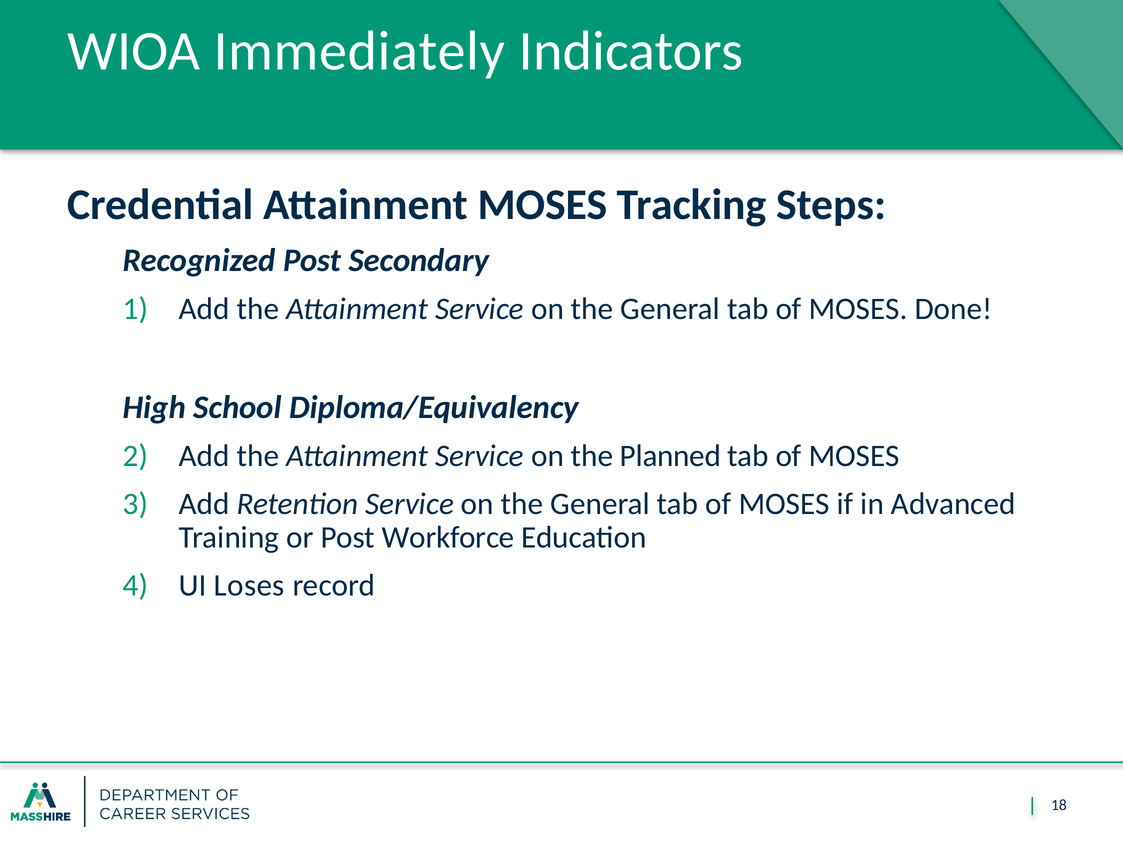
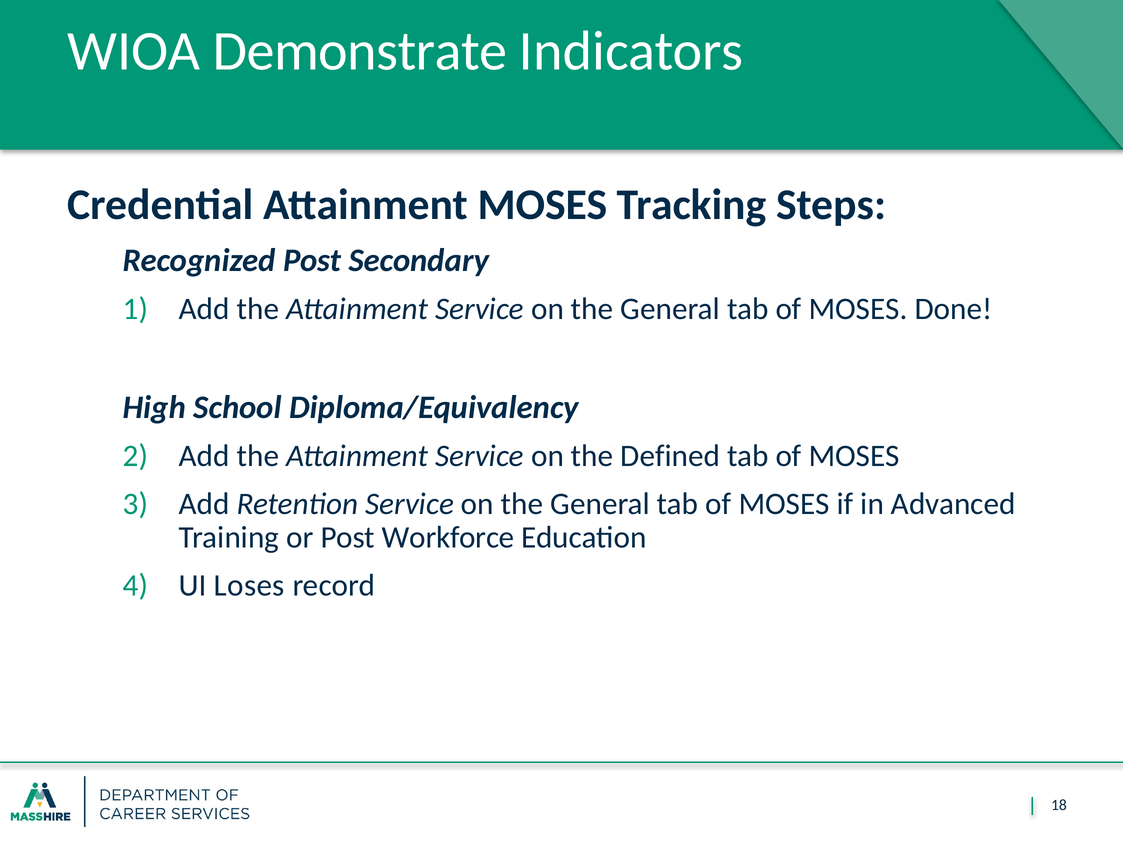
Immediately: Immediately -> Demonstrate (360, 51)
Planned: Planned -> Defined (670, 455)
